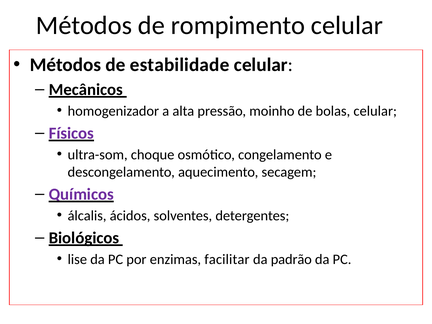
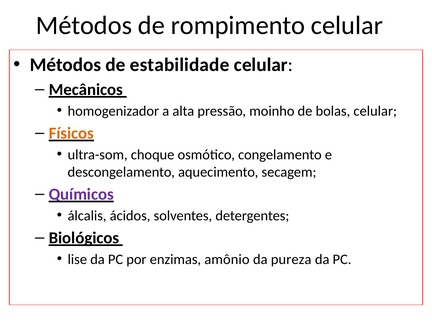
Físicos colour: purple -> orange (71, 133)
facilitar: facilitar -> amônio (227, 259)
padrão: padrão -> pureza (291, 259)
